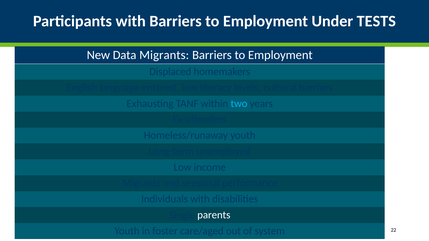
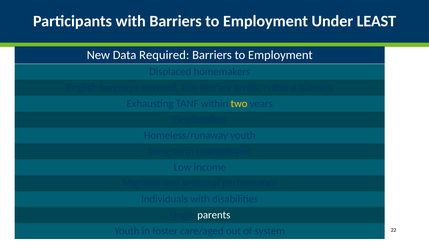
TESTS: TESTS -> LEAST (376, 21)
Data Migrants: Migrants -> Required (164, 55)
two colour: light blue -> yellow (239, 104)
